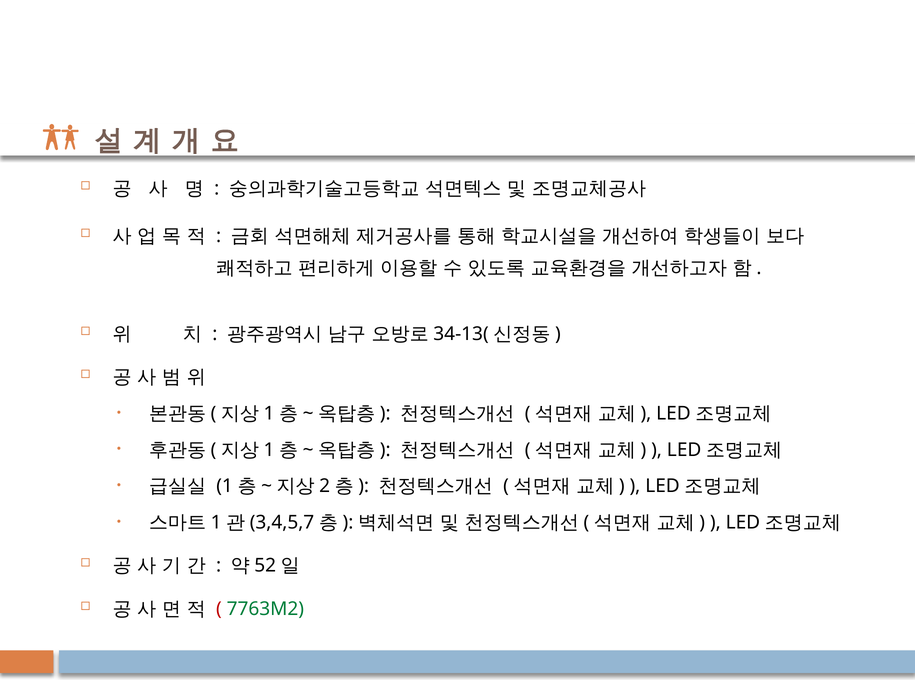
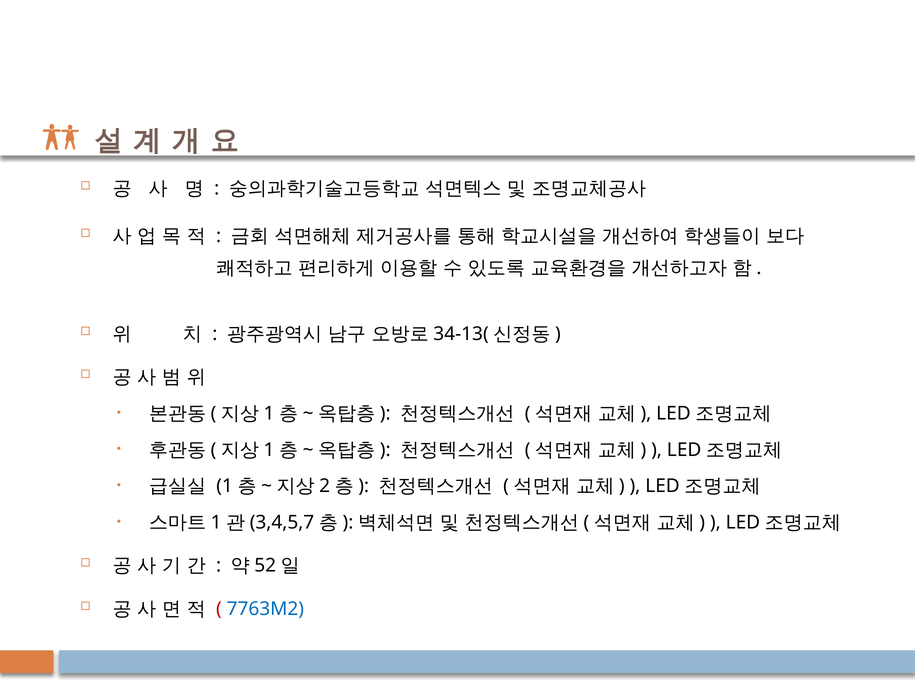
7763M2 colour: green -> blue (265, 609)
